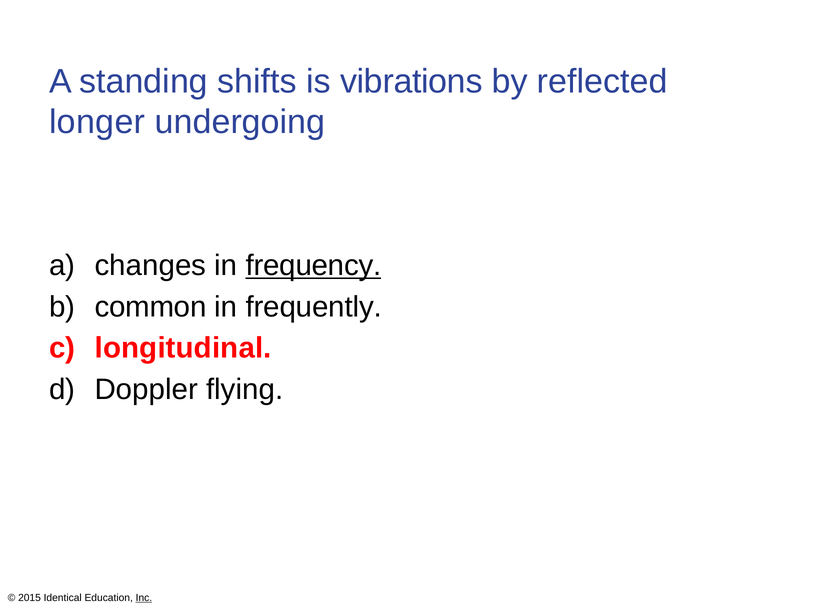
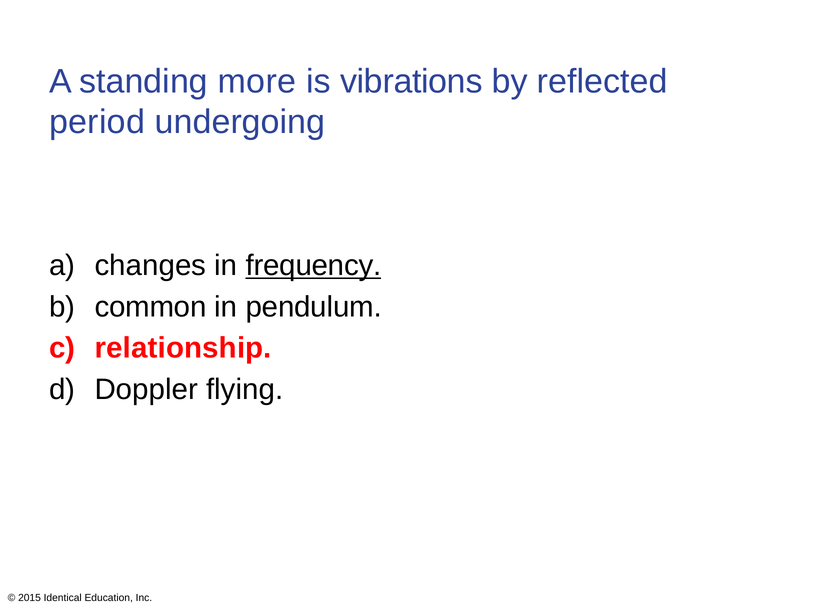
shifts: shifts -> more (257, 81)
longer: longer -> period (97, 122)
frequently: frequently -> pendulum (314, 307)
longitudinal: longitudinal -> relationship (183, 348)
Inc underline: present -> none (144, 598)
